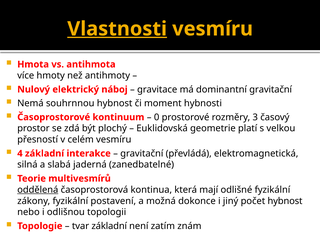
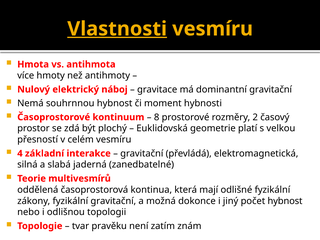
0: 0 -> 8 (157, 117)
3: 3 -> 2 (255, 117)
oddělená underline: present -> none (38, 190)
fyzikální postavení: postavení -> gravitační (113, 201)
tvar základní: základní -> pravěku (109, 226)
